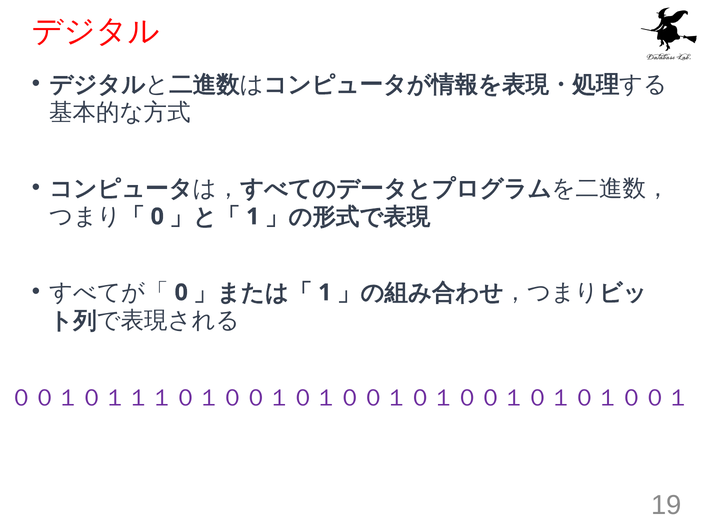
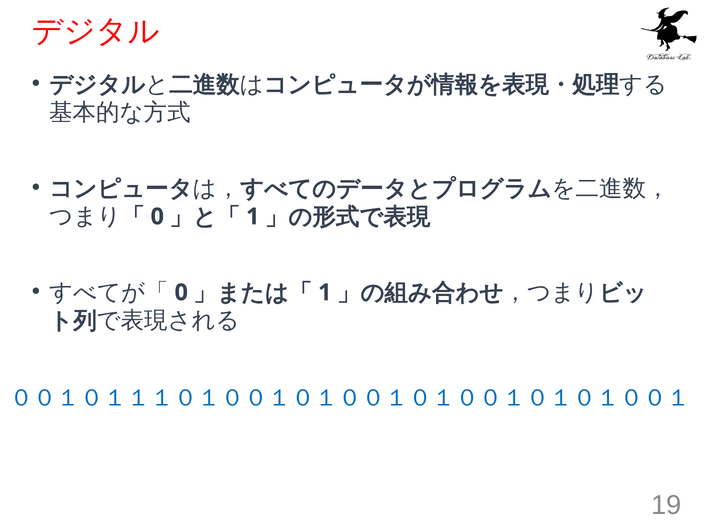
００１０１１１０１００１０１００１０１００１０１０１００１ colour: purple -> blue (350, 398)
